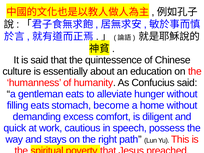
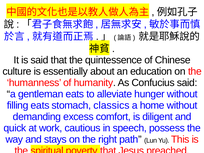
become: become -> classics (111, 105)
